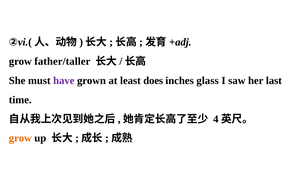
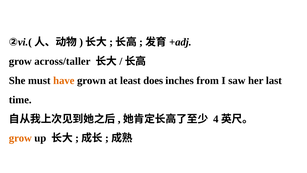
father/taller: father/taller -> across/taller (62, 61)
have colour: purple -> orange (64, 80)
glass: glass -> from (208, 80)
